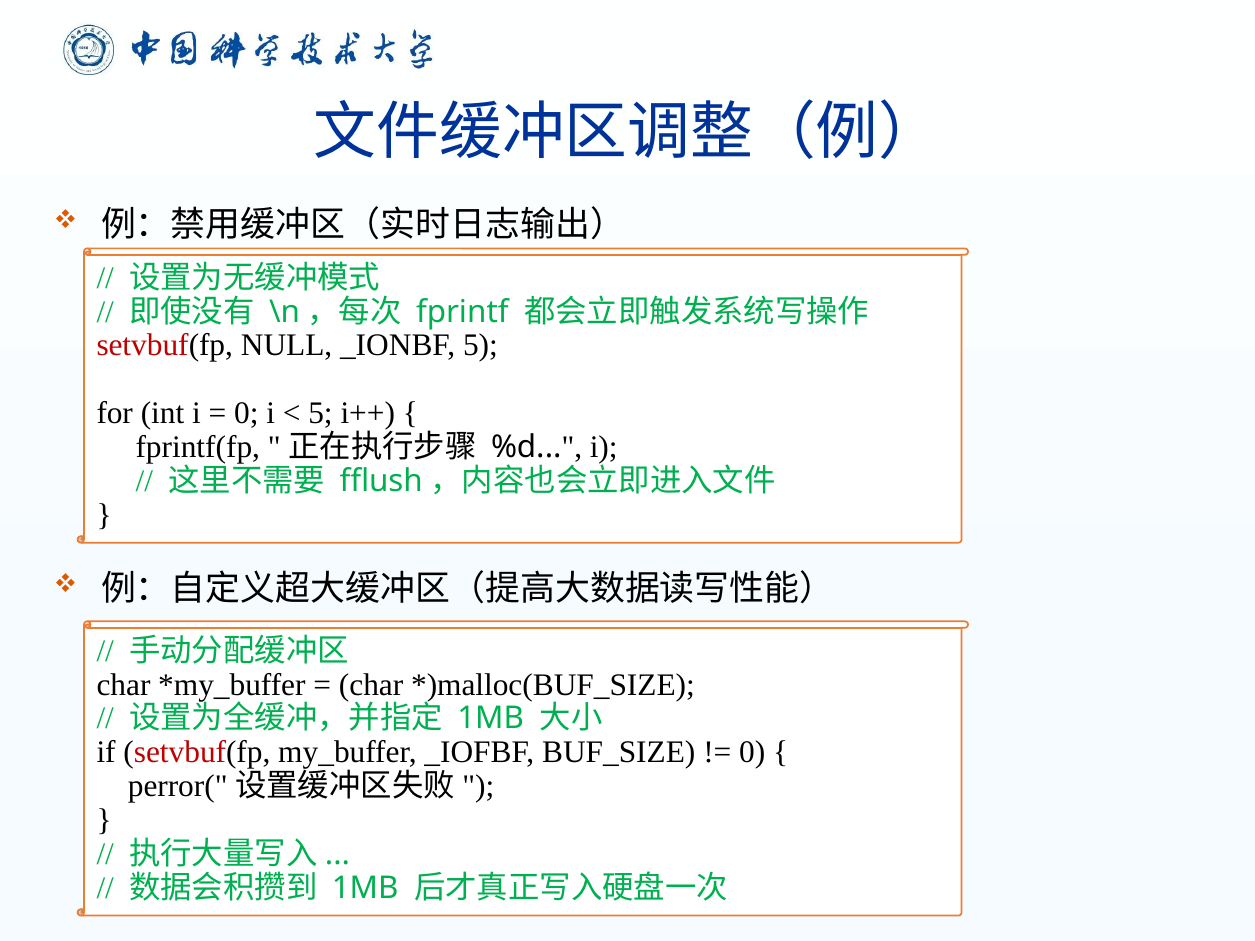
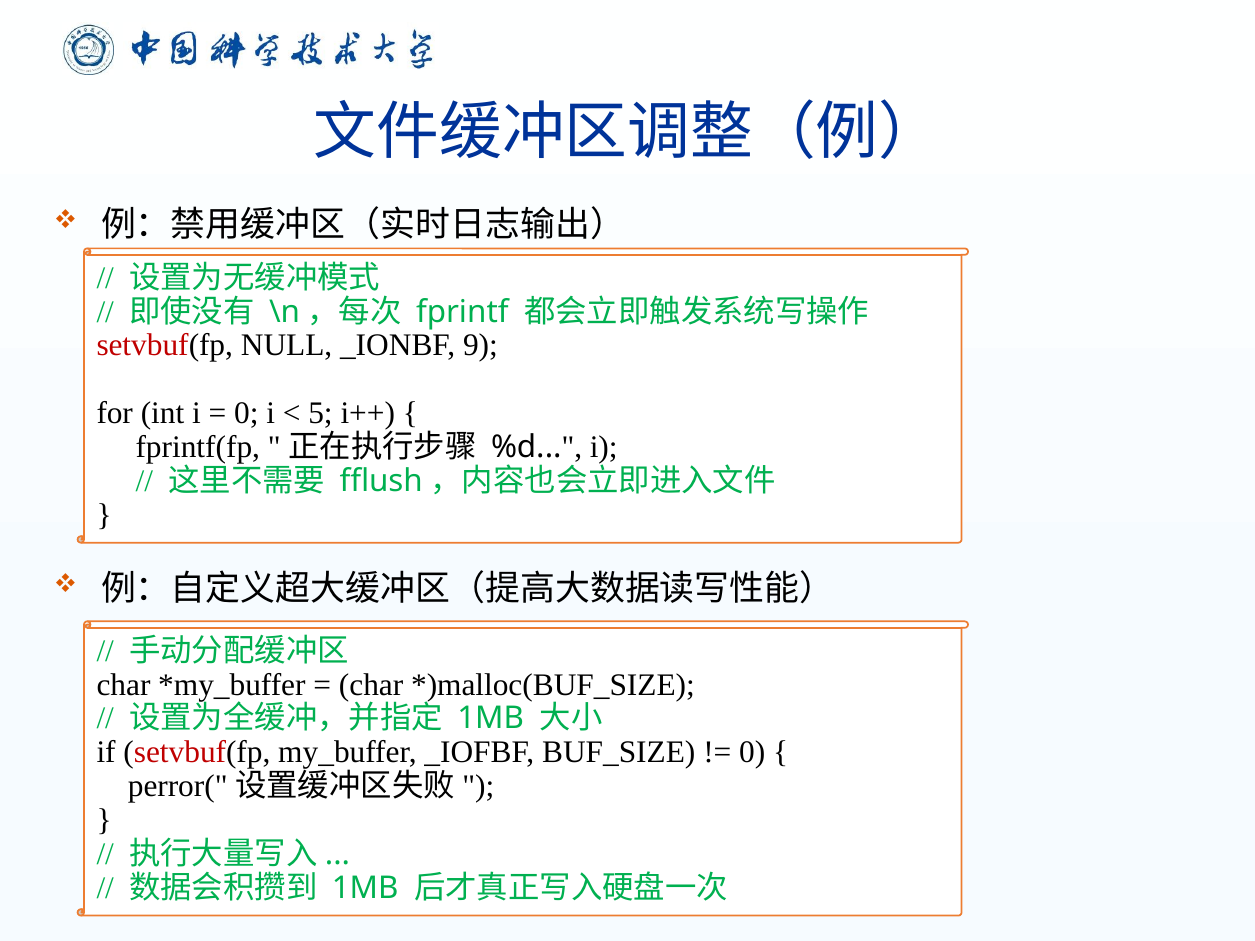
_IONBF 5: 5 -> 9 (480, 346)
